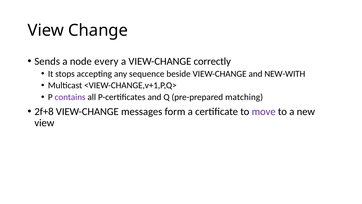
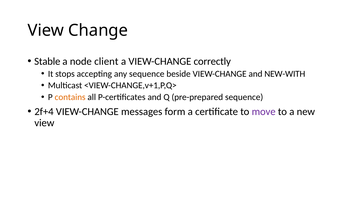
Sends: Sends -> Stable (47, 61)
every: every -> client (106, 61)
contains colour: purple -> orange (70, 97)
pre-prepared matching: matching -> sequence (244, 97)
2f+8: 2f+8 -> 2f+4 (44, 111)
